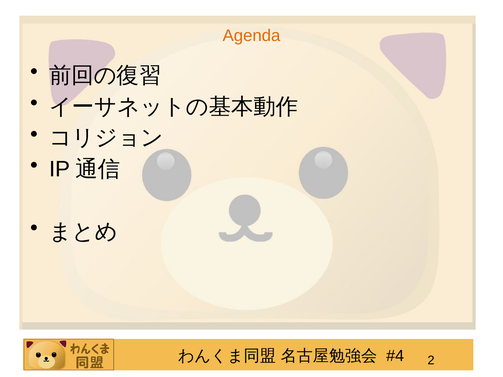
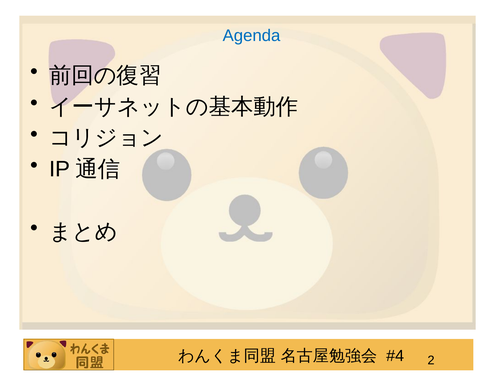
Agenda colour: orange -> blue (252, 36)
